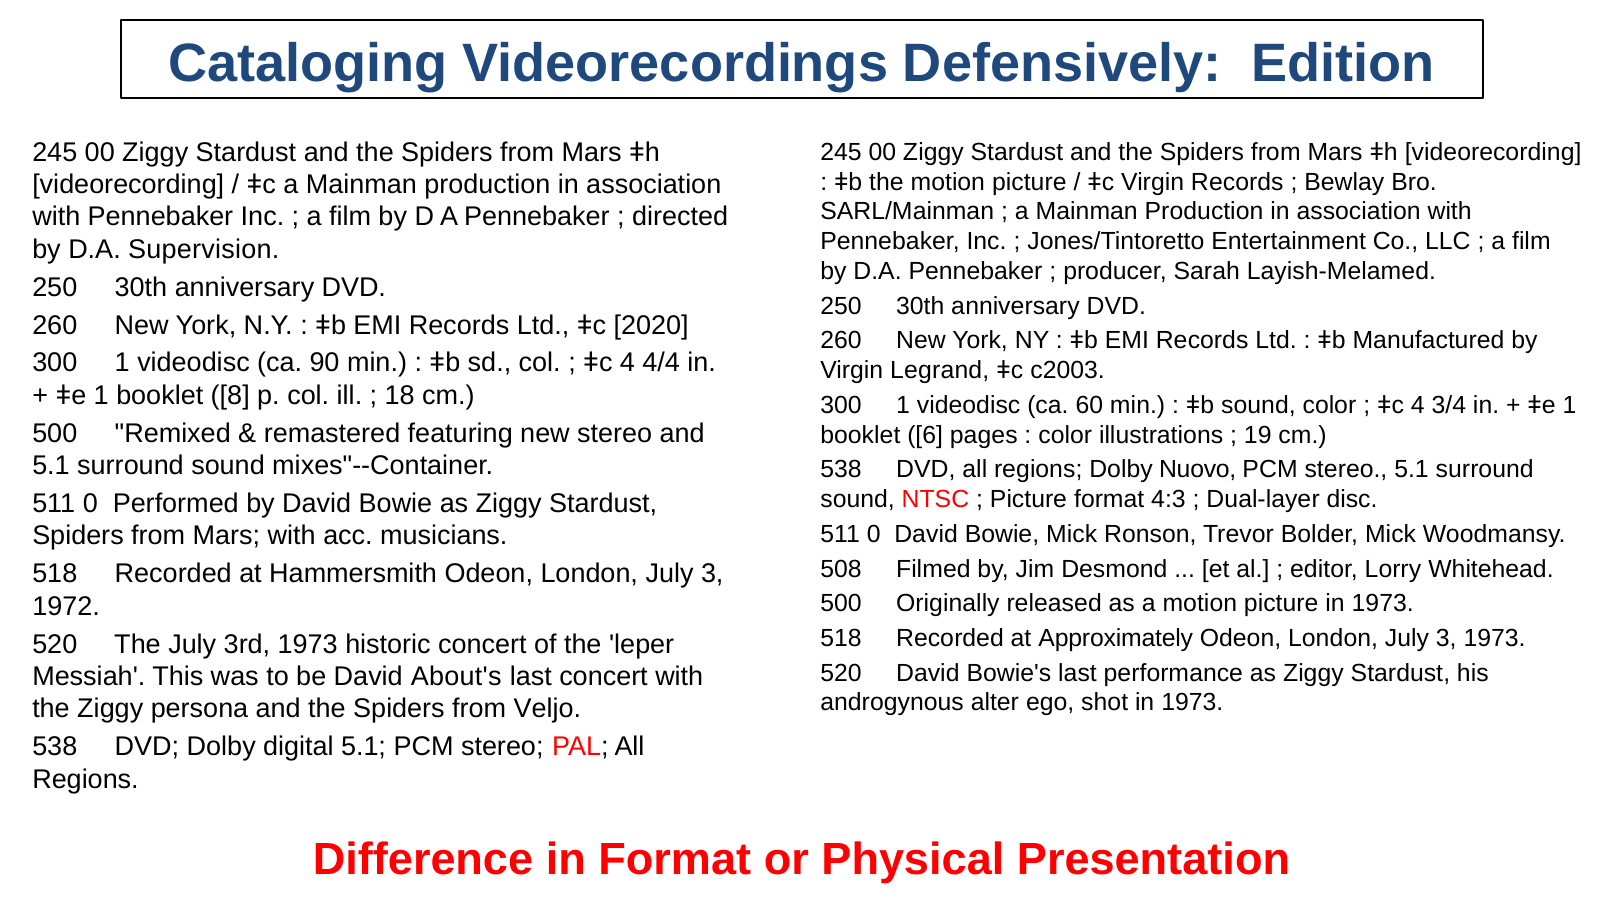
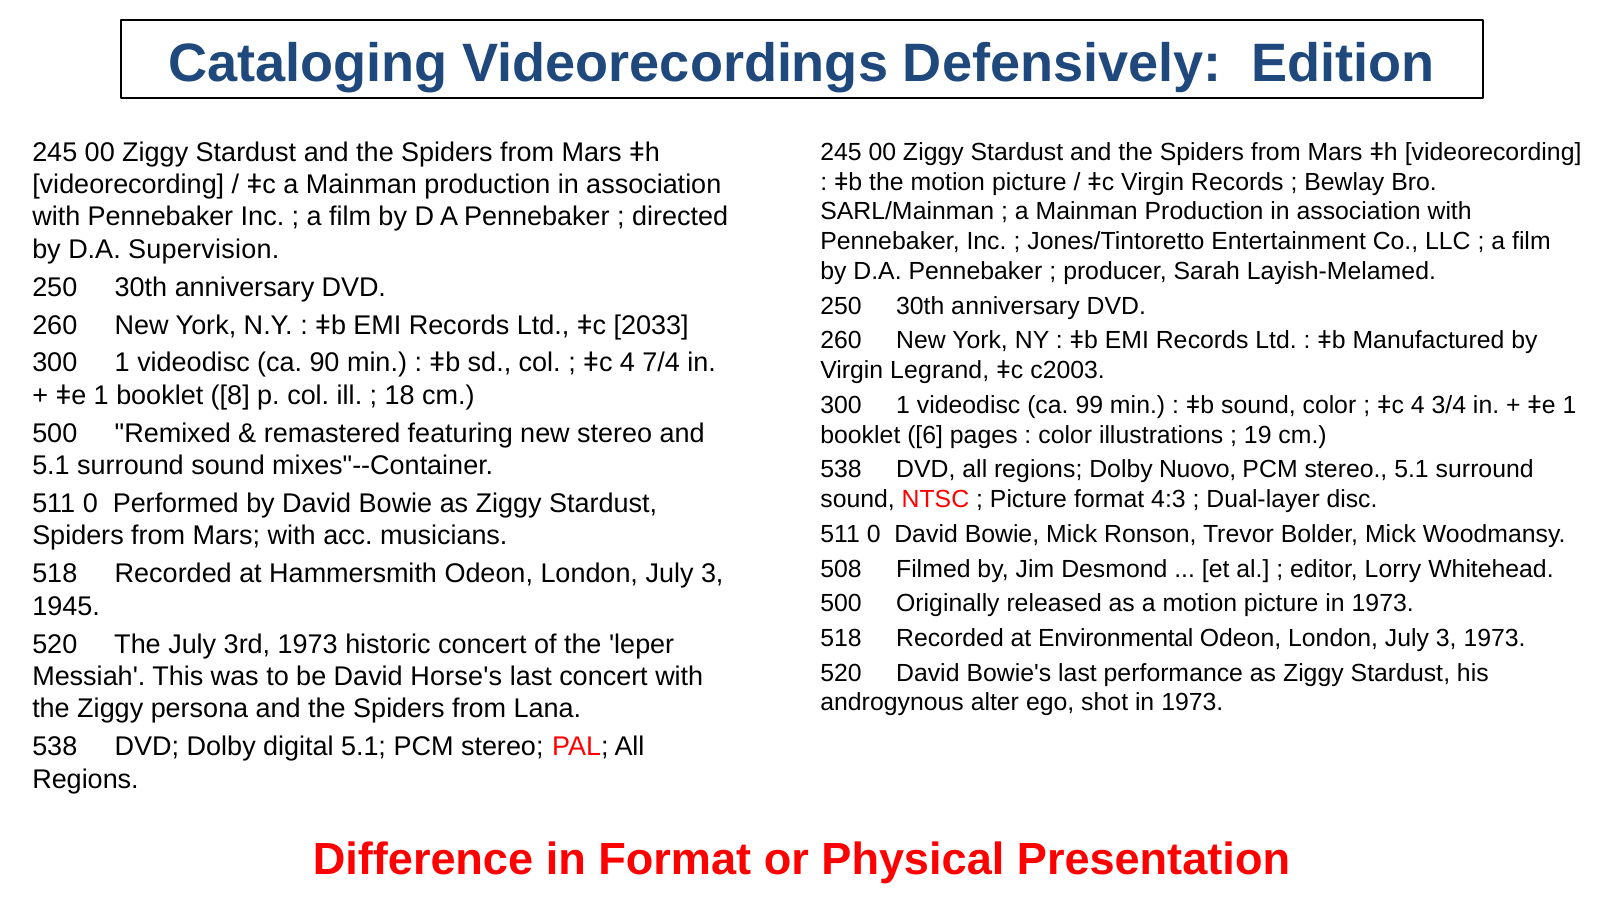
2020: 2020 -> 2033 (651, 325)
4/4: 4/4 -> 7/4 (661, 363)
60: 60 -> 99 (1089, 405)
1972: 1972 -> 1945 (66, 607)
Approximately: Approximately -> Environmental (1116, 639)
About's: About's -> Horse's (456, 677)
Veljo: Veljo -> Lana (547, 709)
